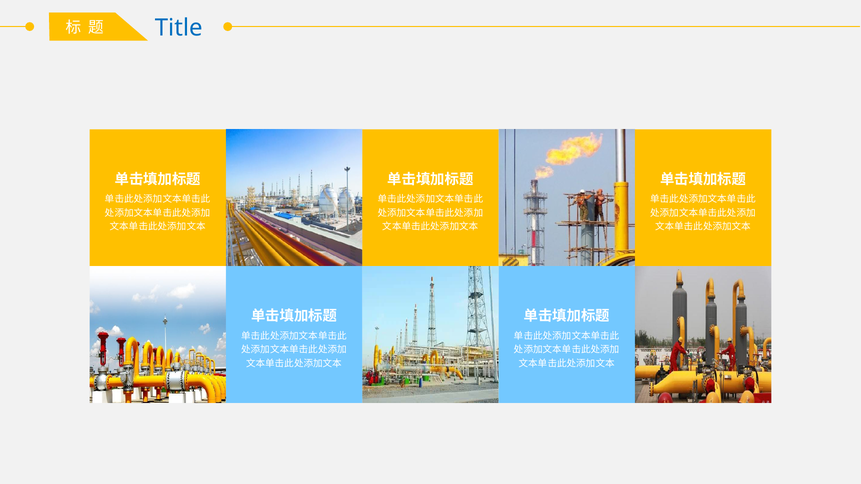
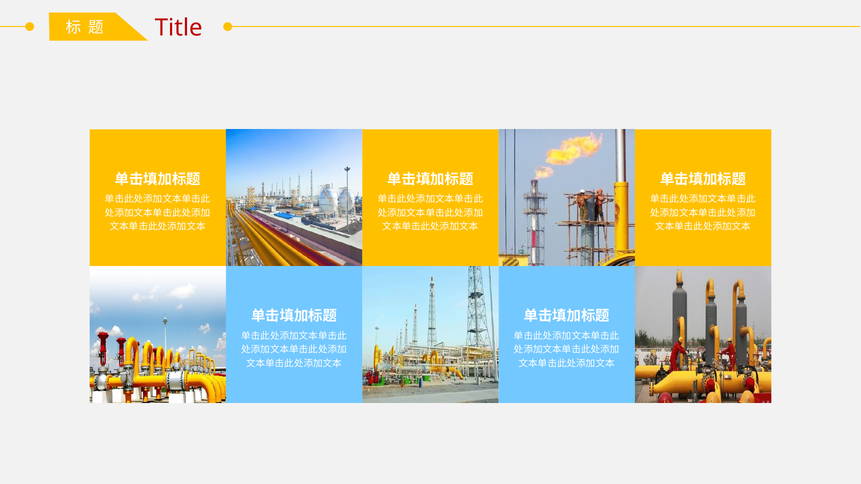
Title colour: blue -> red (179, 28)
